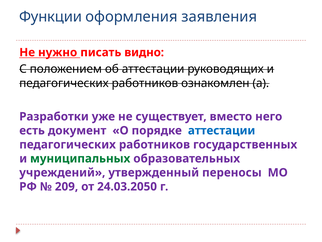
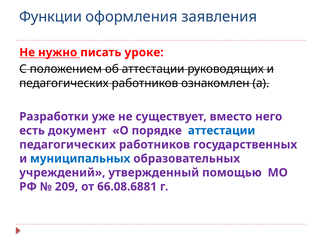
видно: видно -> уроке (144, 52)
муниципальных colour: green -> blue (80, 158)
переносы: переносы -> помощью (232, 172)
24.03.2050: 24.03.2050 -> 66.08.6881 (127, 186)
